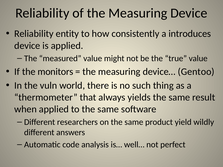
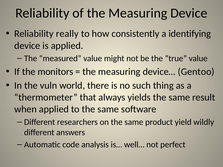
entity: entity -> really (67, 34)
introduces: introduces -> identifying (190, 34)
